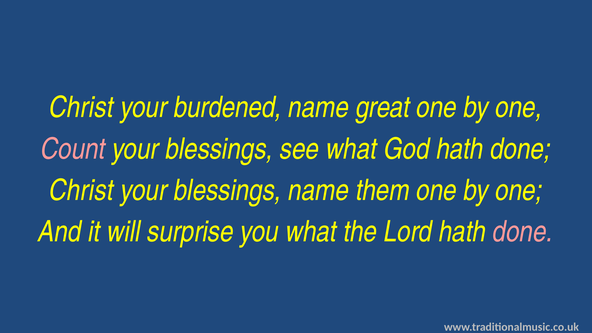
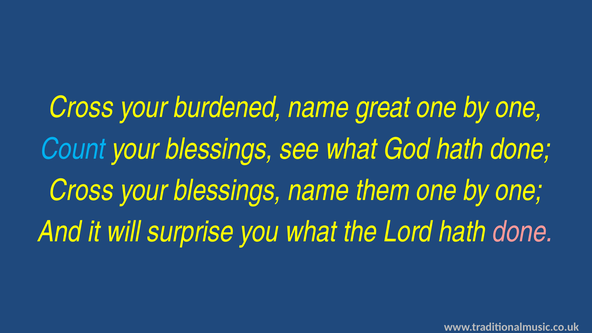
Christ: Christ -> Cross (81, 108)
Count colour: pink -> light blue (73, 149)
Christ: Christ -> Cross (81, 190)
